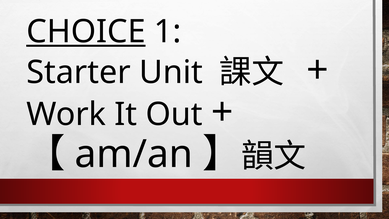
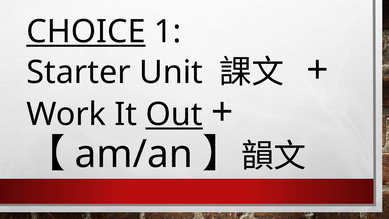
Out underline: none -> present (174, 114)
